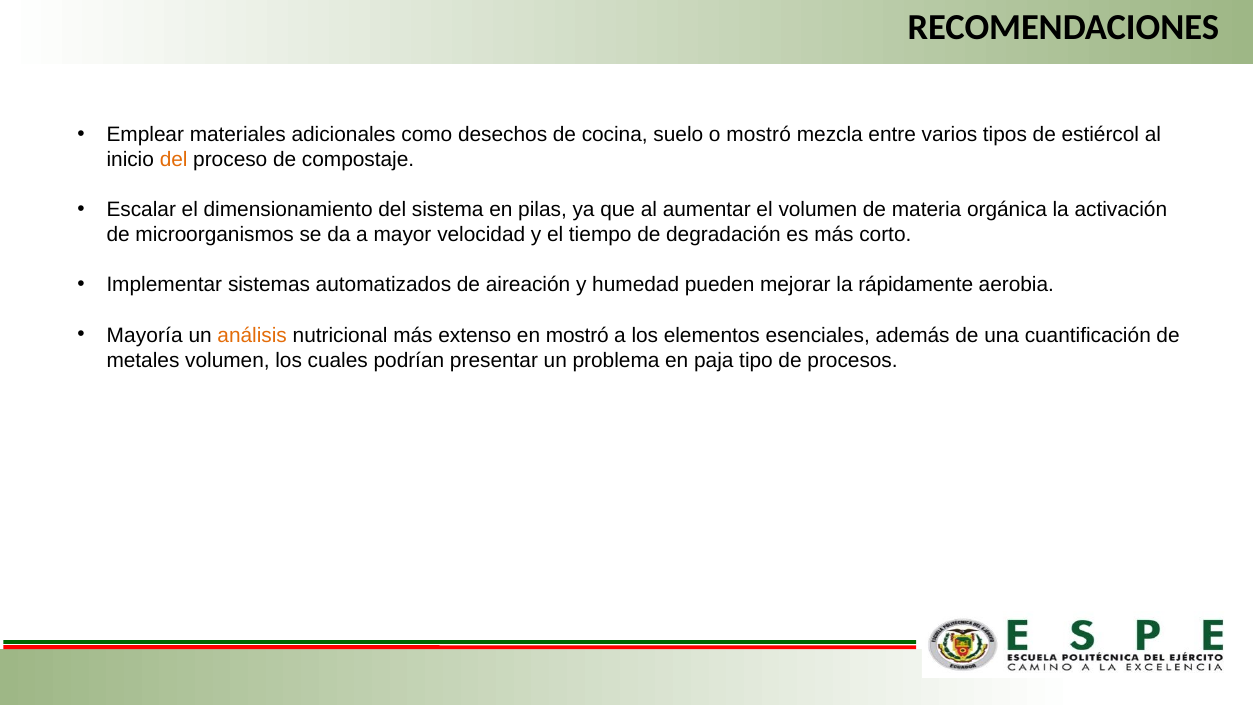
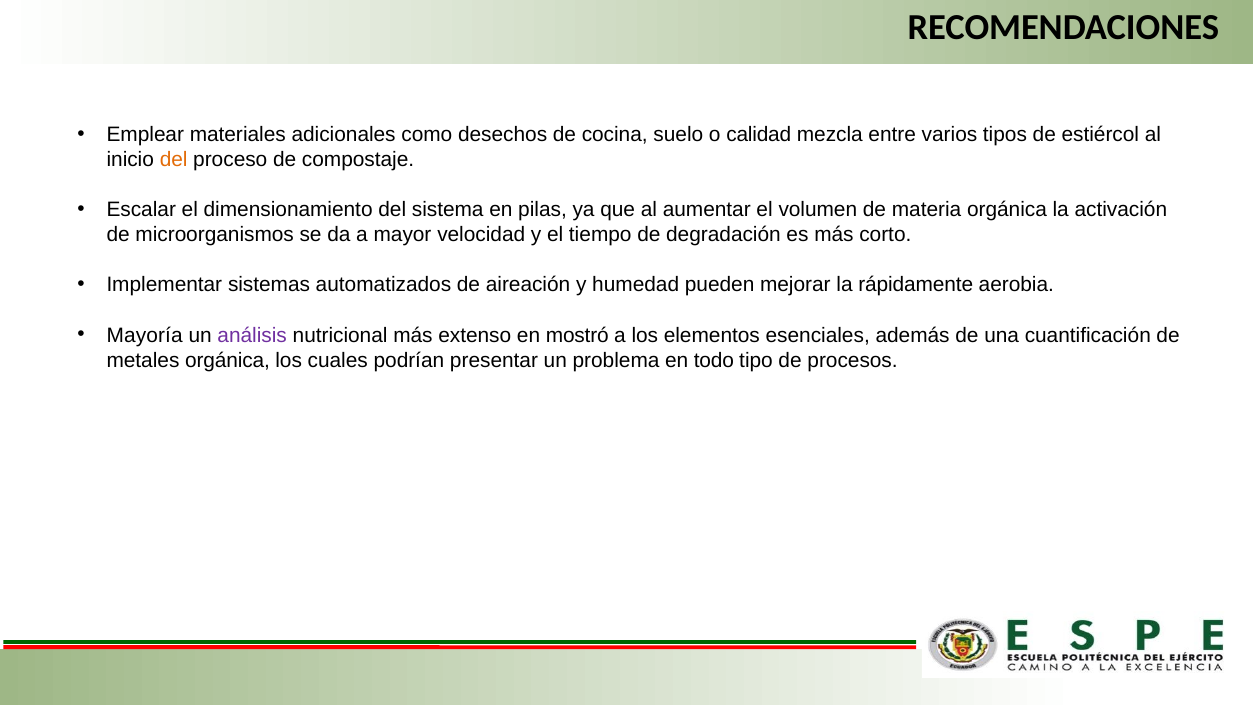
o mostró: mostró -> calidad (759, 135)
análisis colour: orange -> purple (252, 335)
metales volumen: volumen -> orgánica (227, 360)
paja: paja -> todo (714, 360)
